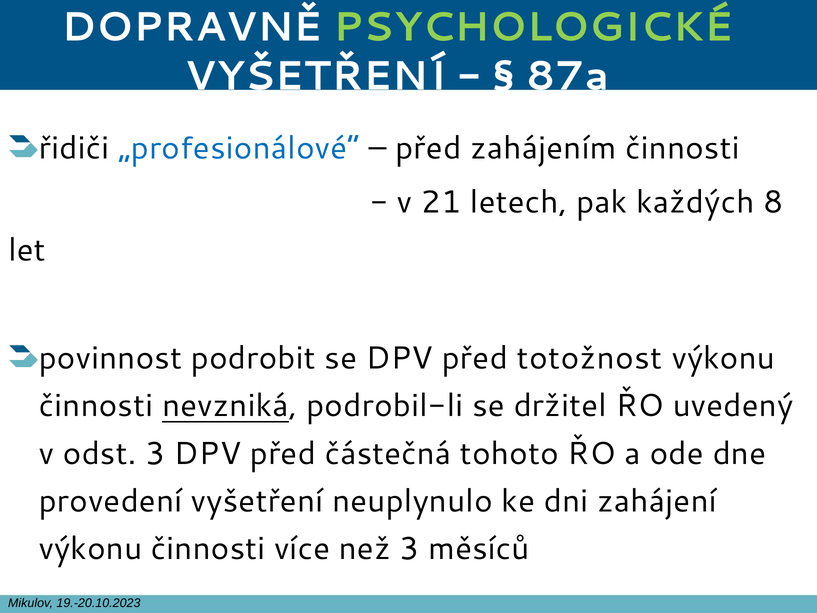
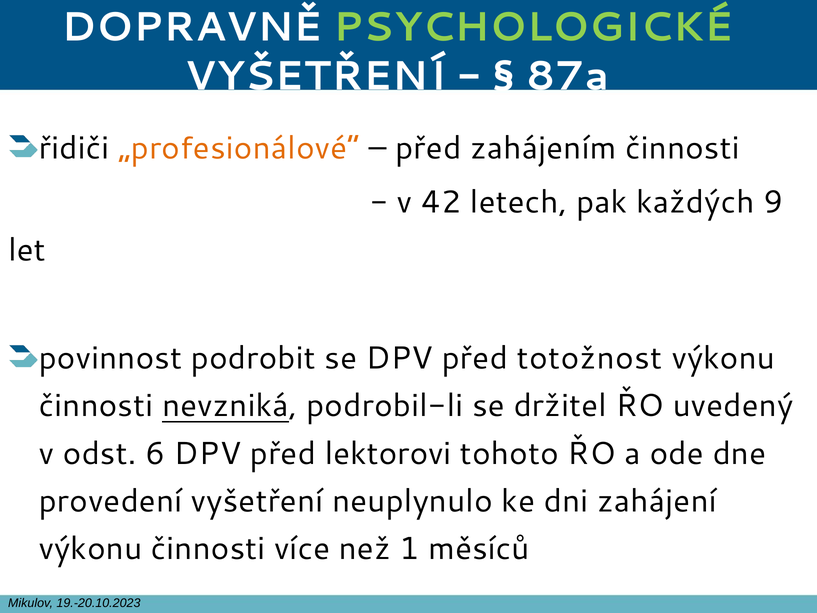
„profesionálové“ colour: blue -> orange (239, 148)
21: 21 -> 42 (441, 202)
8: 8 -> 9 (773, 202)
odst 3: 3 -> 6 (155, 453)
částečná: částečná -> lektorovi (388, 453)
než 3: 3 -> 1 (409, 549)
